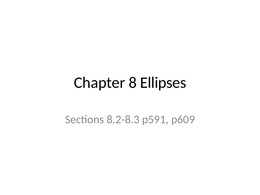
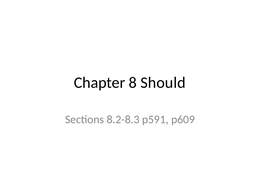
Ellipses: Ellipses -> Should (163, 83)
